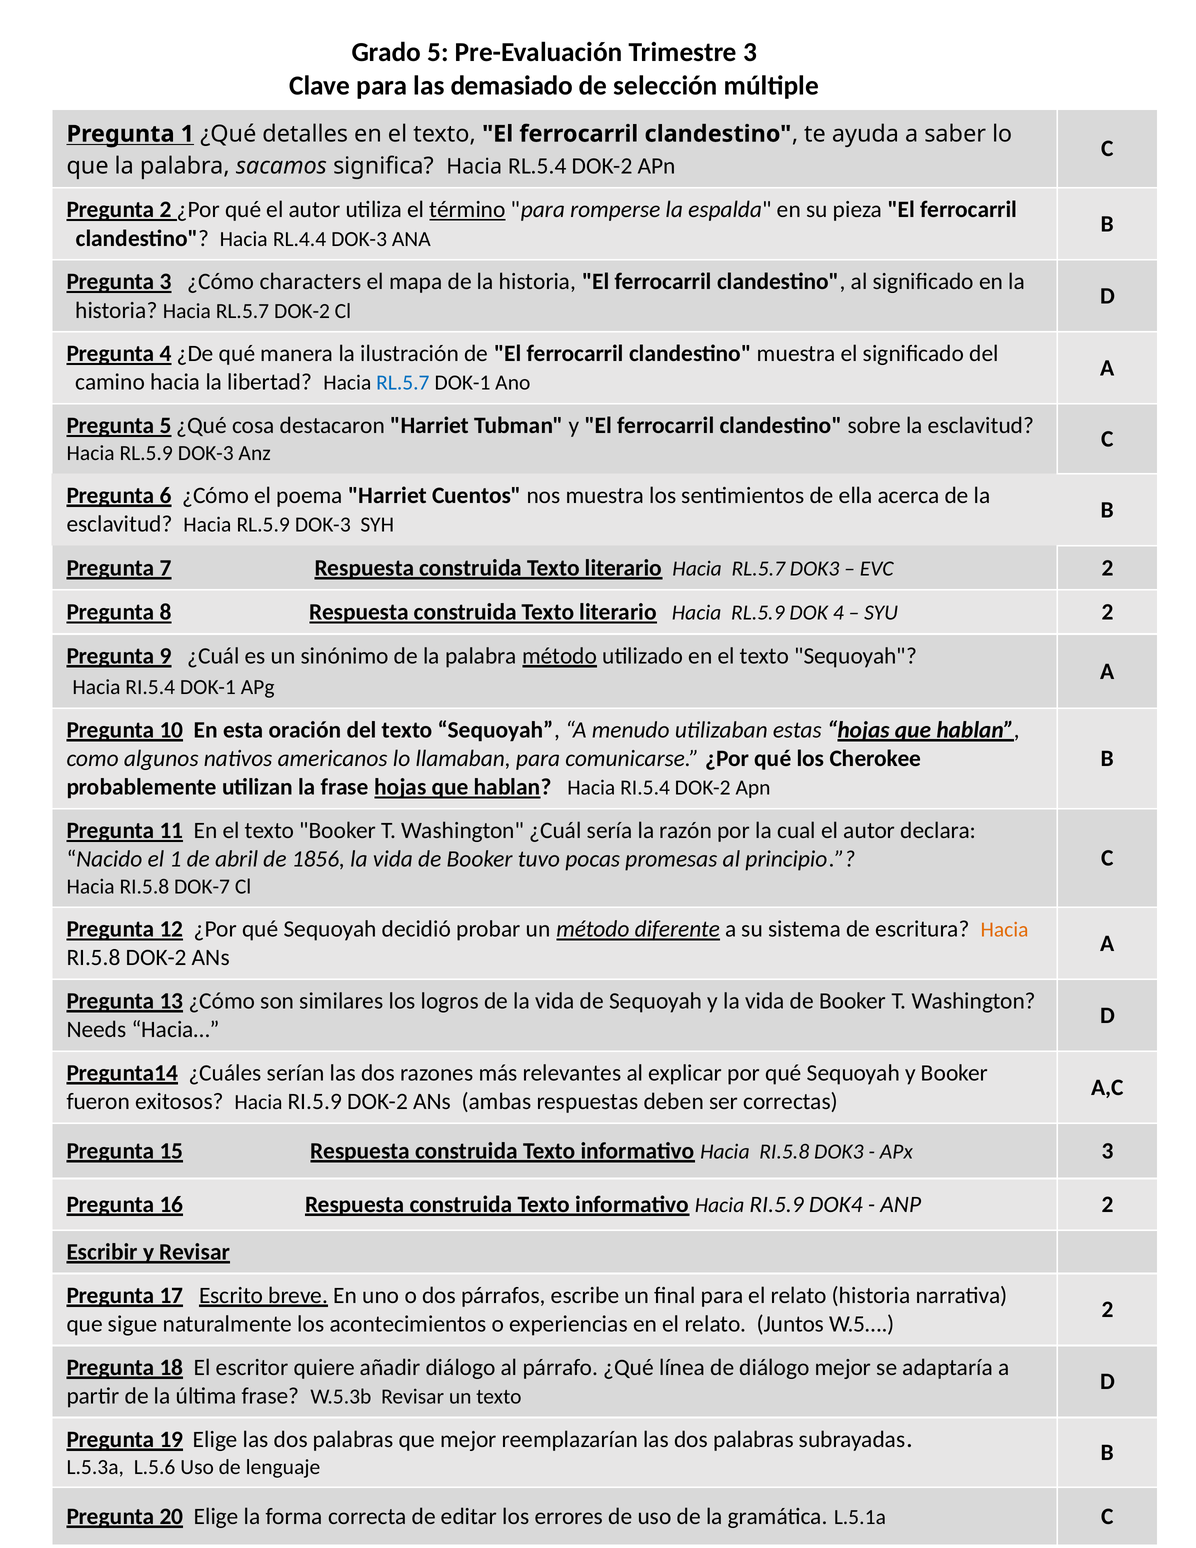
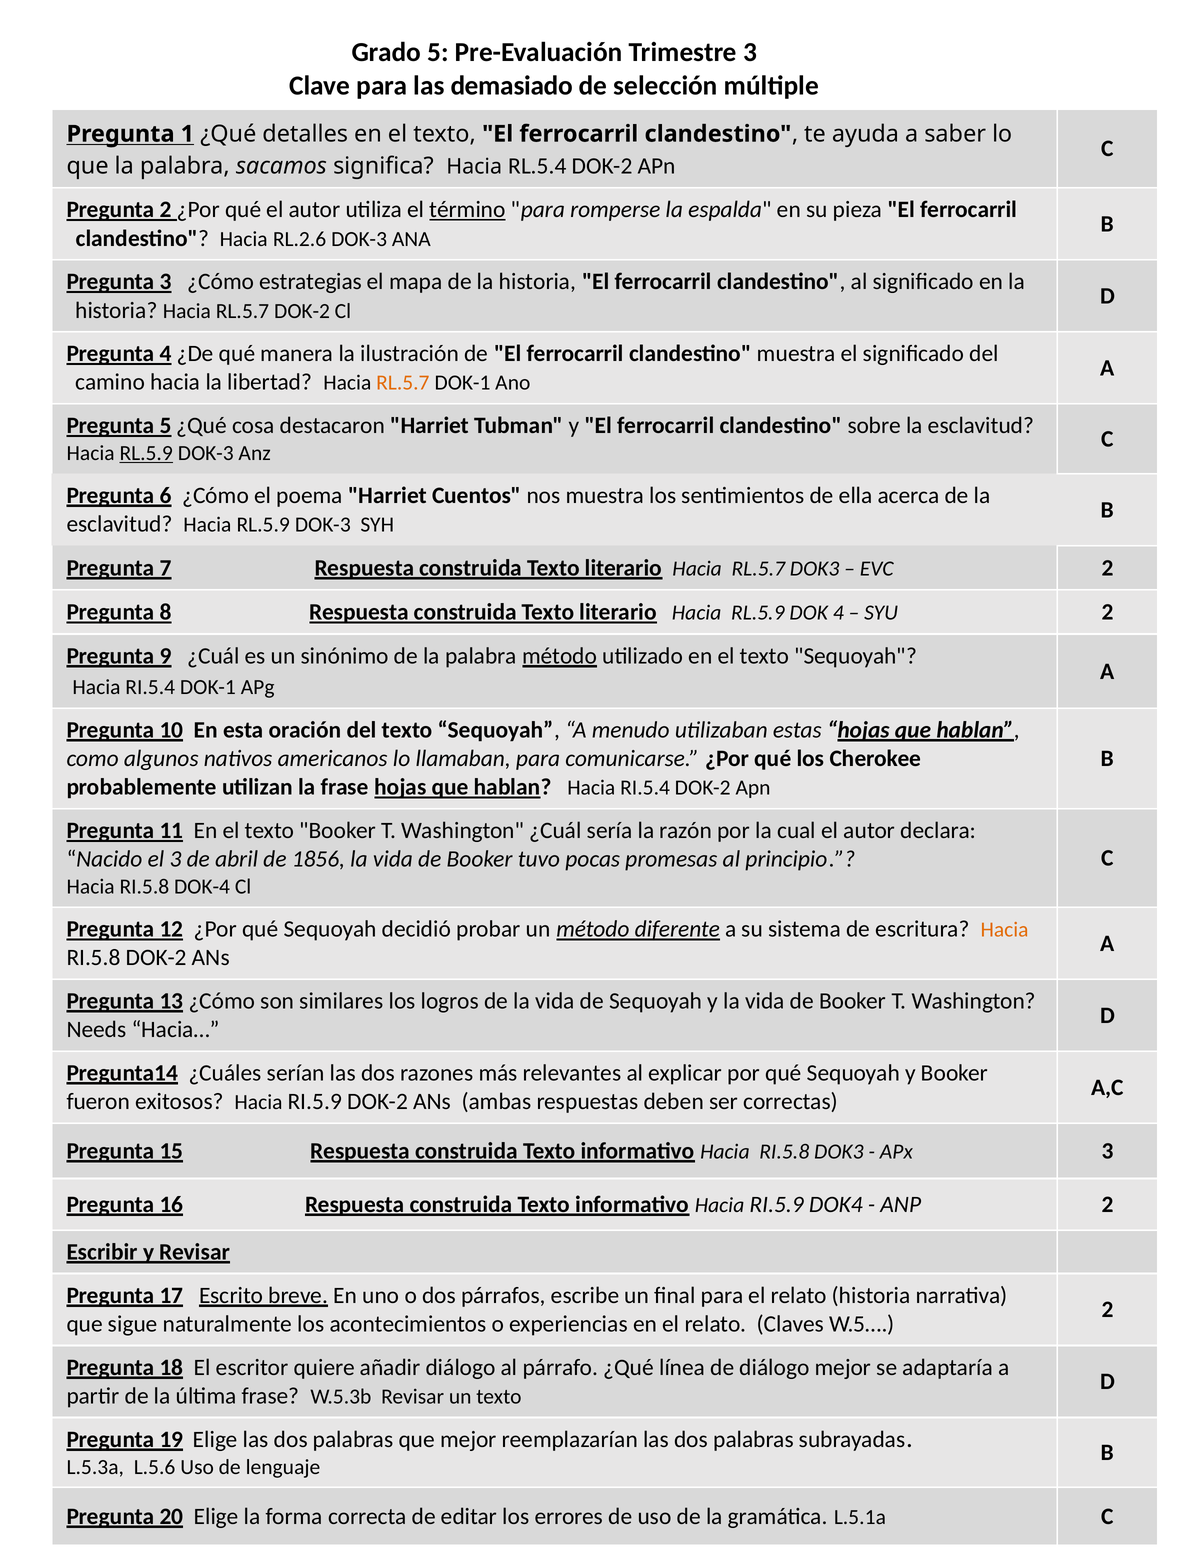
RL.4.4: RL.4.4 -> RL.2.6 (300, 239)
characters: characters -> estrategias (311, 282)
RL.5.7 colour: blue -> orange (403, 383)
RL.5.9 underline: none -> present (146, 453)
el 1: 1 -> 3 (176, 859)
DOK-7: DOK-7 -> DOK-4 (202, 887)
Juntos: Juntos -> Claves (790, 1324)
